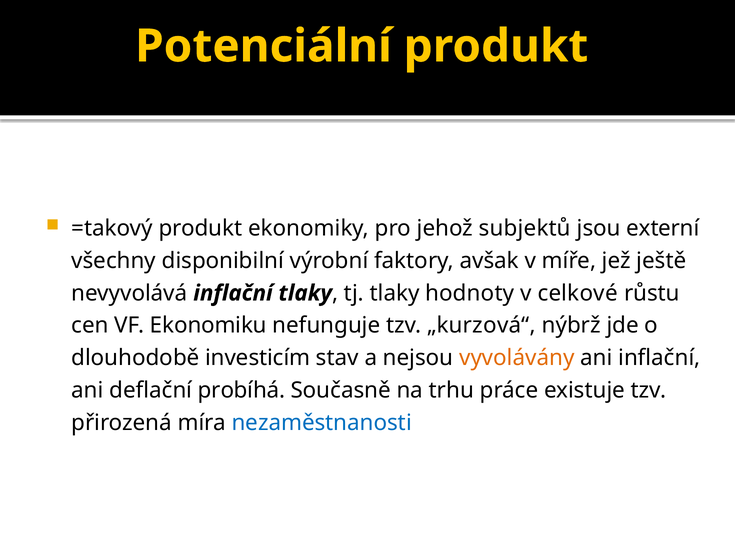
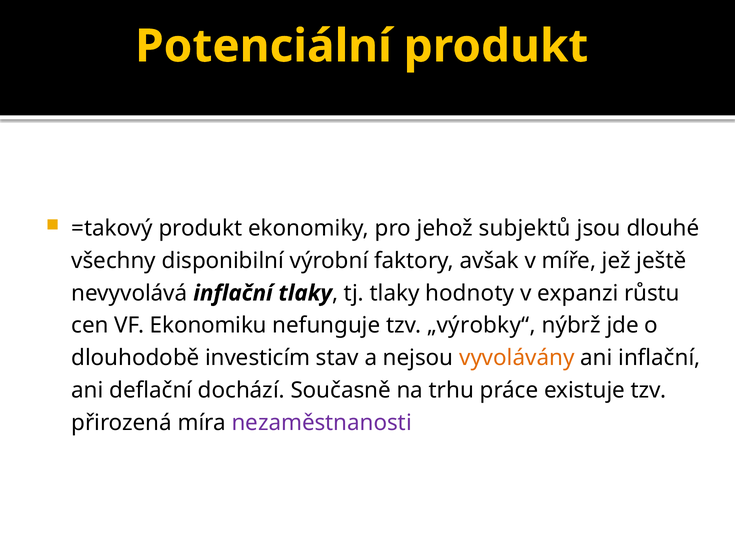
externí: externí -> dlouhé (663, 228)
celkové: celkové -> expanzi (578, 293)
„kurzová“: „kurzová“ -> „výrobky“ (481, 325)
probíhá: probíhá -> dochází (241, 390)
nezaměstnanosti colour: blue -> purple (322, 422)
